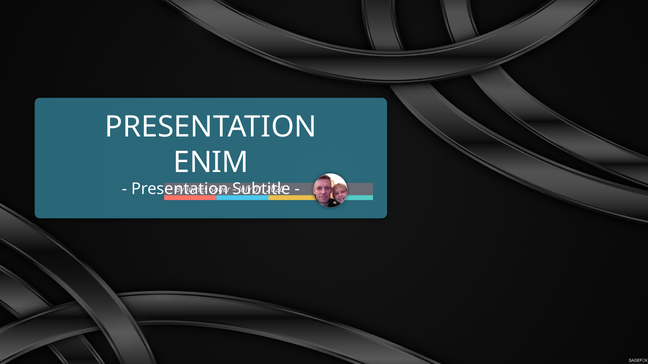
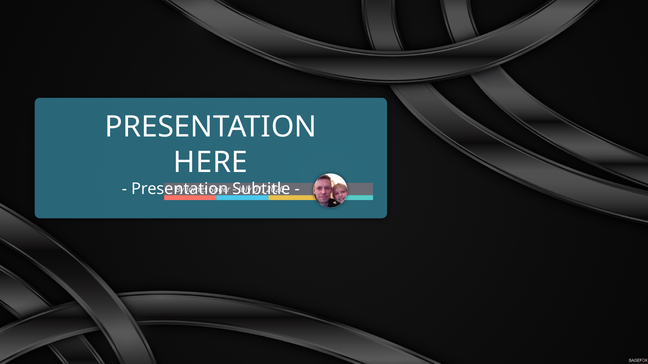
ENIM: ENIM -> HERE (211, 163)
